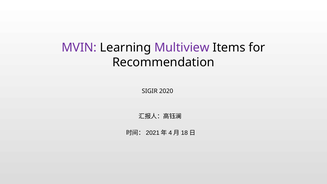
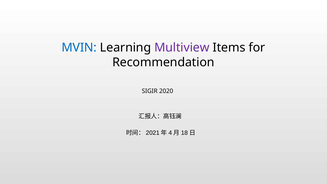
MVIN colour: purple -> blue (79, 48)
